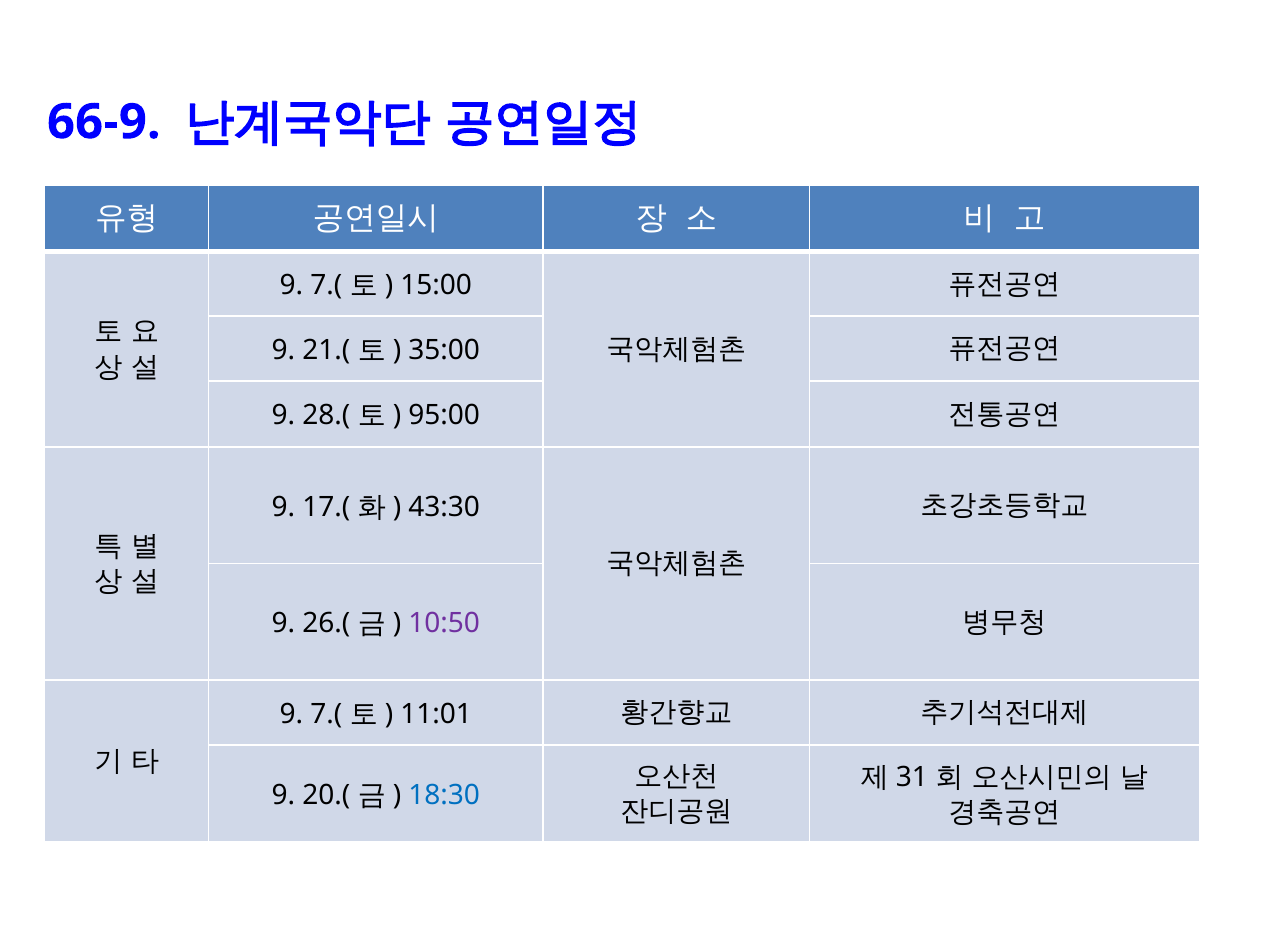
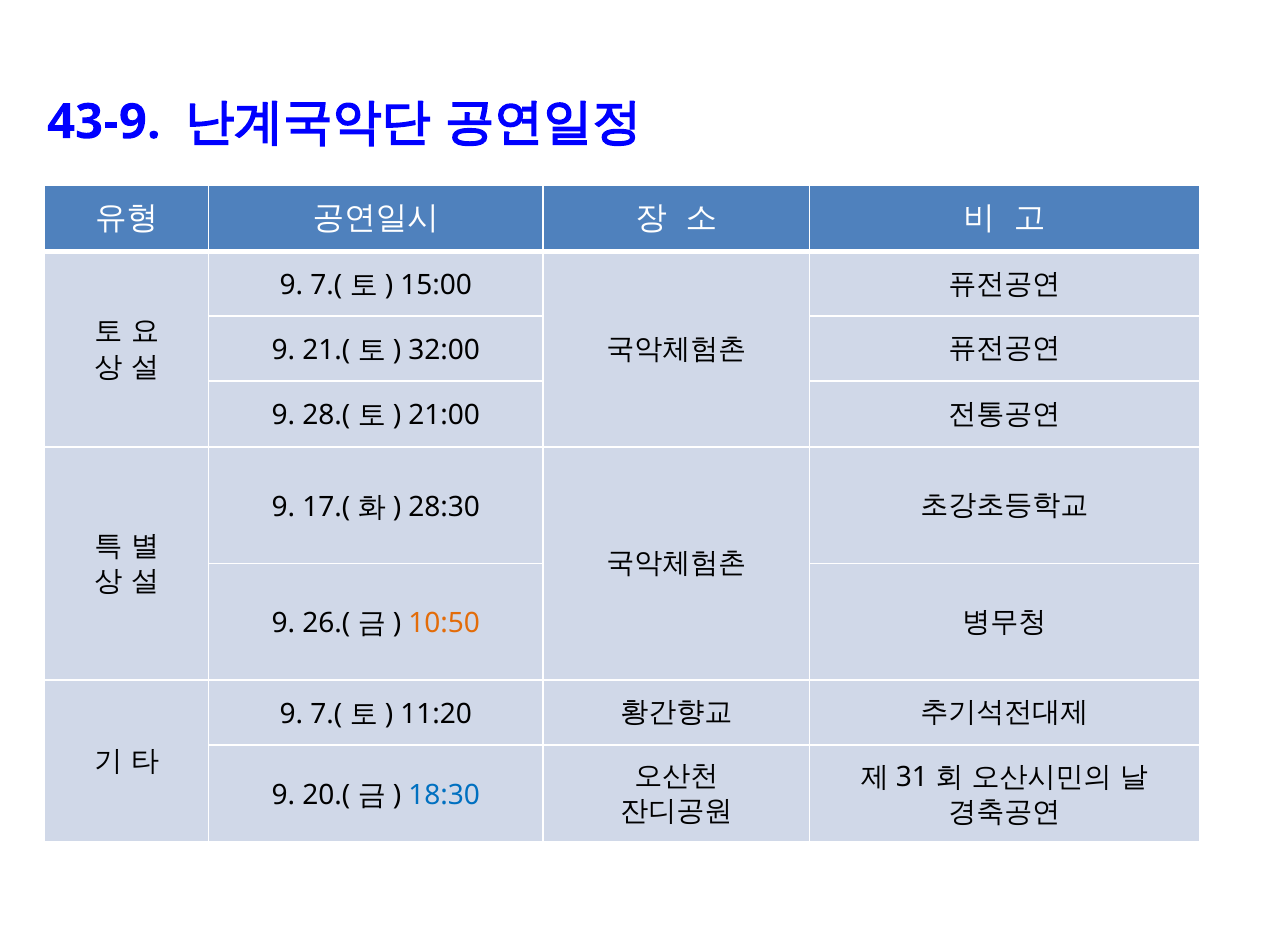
66-9: 66-9 -> 43-9 (104, 122)
35:00: 35:00 -> 32:00 (444, 350)
95:00: 95:00 -> 21:00 (444, 415)
43:30: 43:30 -> 28:30 (444, 507)
10:50 colour: purple -> orange (444, 623)
11:01: 11:01 -> 11:20 (436, 714)
